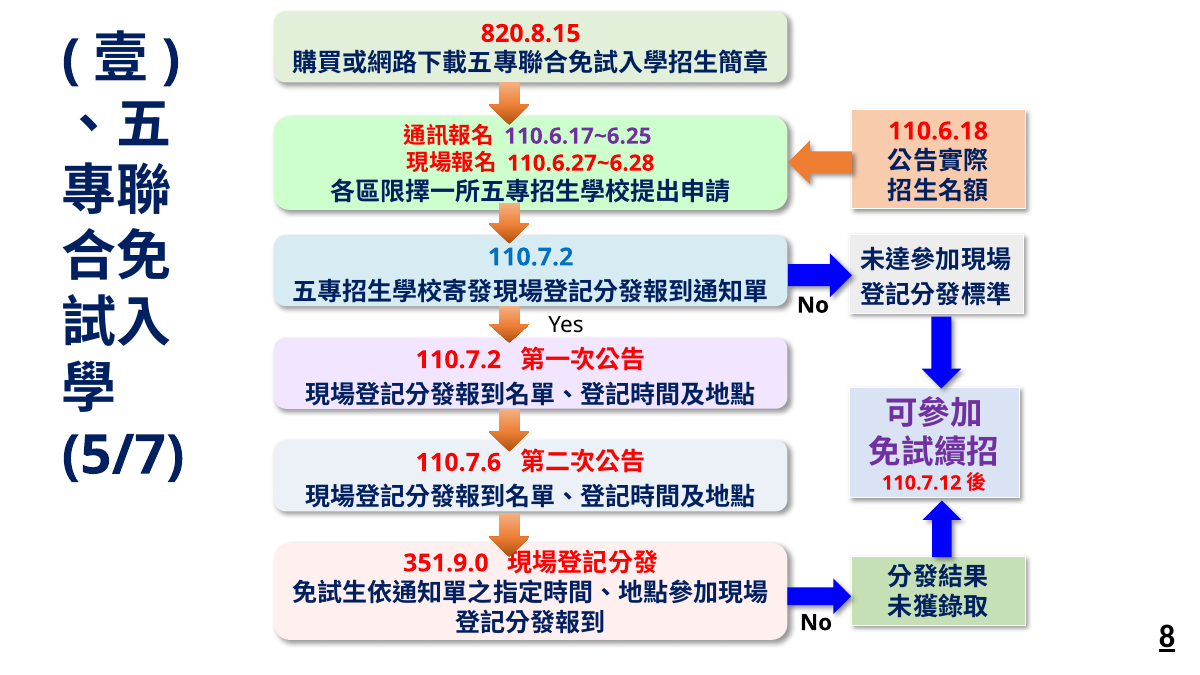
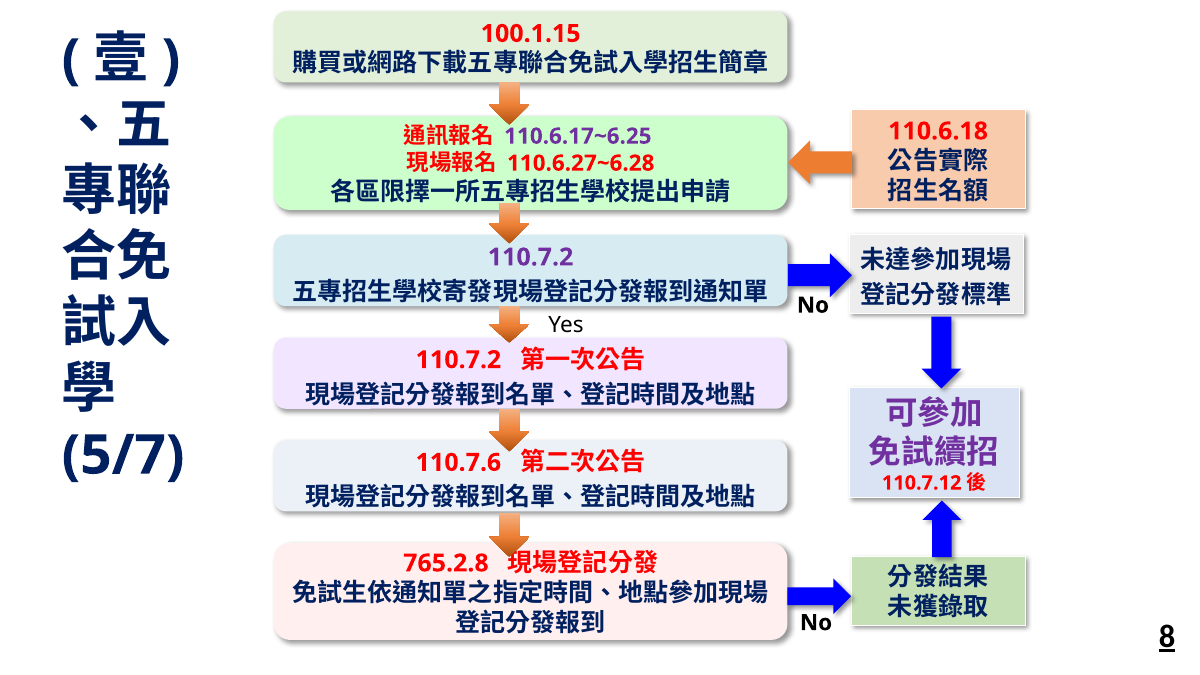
820.8.15: 820.8.15 -> 100.1.15 (531, 34)
110.7.2 colour: blue -> purple (531, 257)
351.9.0: 351.9.0 -> 765.2.8 (446, 563)
